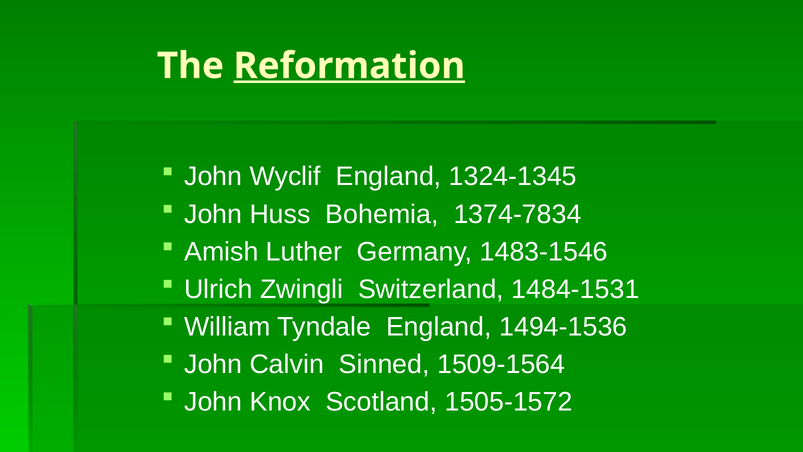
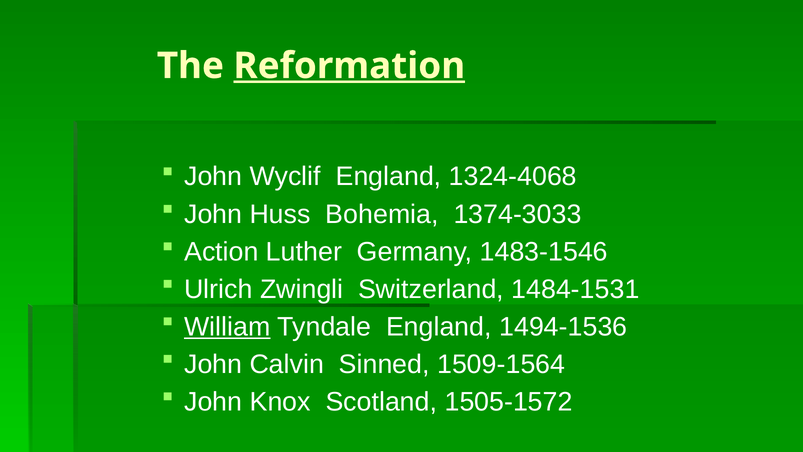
1324-1345: 1324-1345 -> 1324-4068 (513, 177)
1374-7834: 1374-7834 -> 1374-3033 (518, 214)
Amish: Amish -> Action (221, 252)
William underline: none -> present (227, 326)
